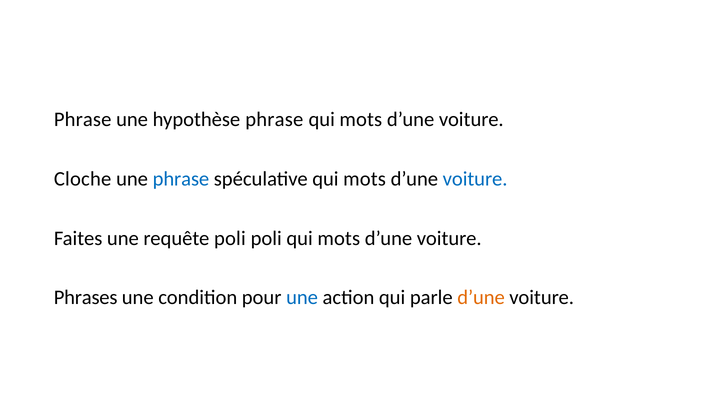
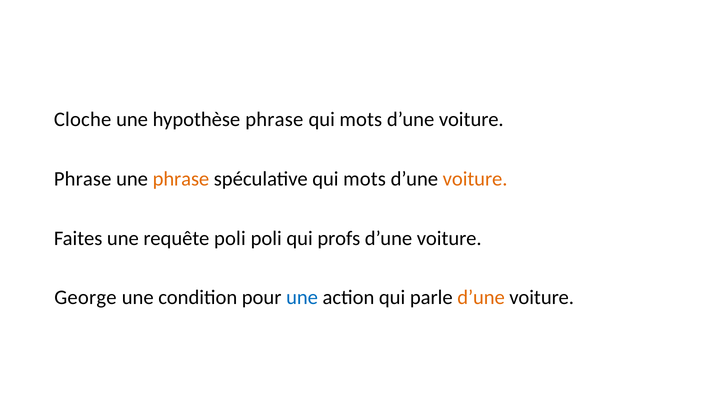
Phrase: Phrase -> Cloche (83, 120)
Cloche: Cloche -> Phrase (83, 179)
phrase colour: blue -> orange (181, 179)
voiture colour: blue -> orange (475, 179)
poli qui mots: mots -> profs (339, 238)
Phrases: Phrases -> George (85, 297)
